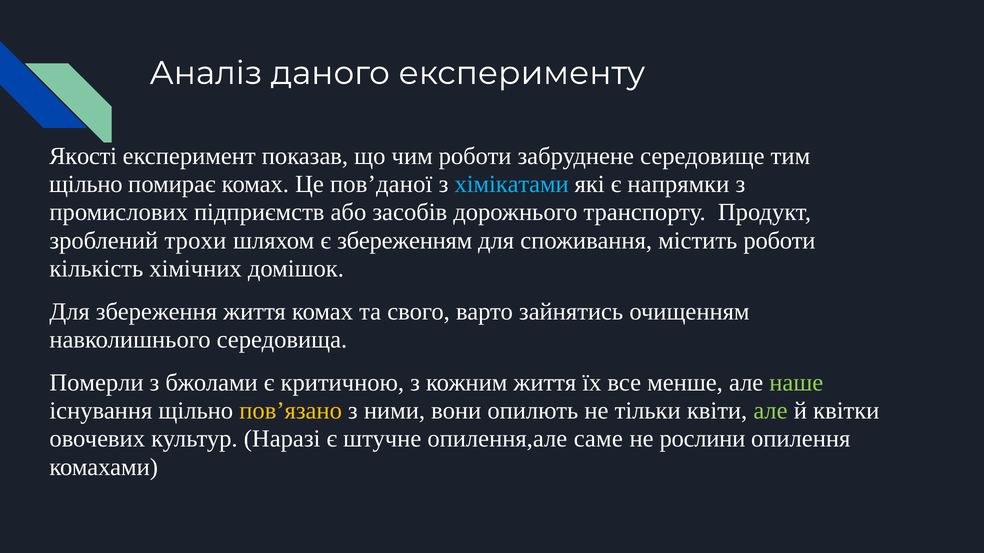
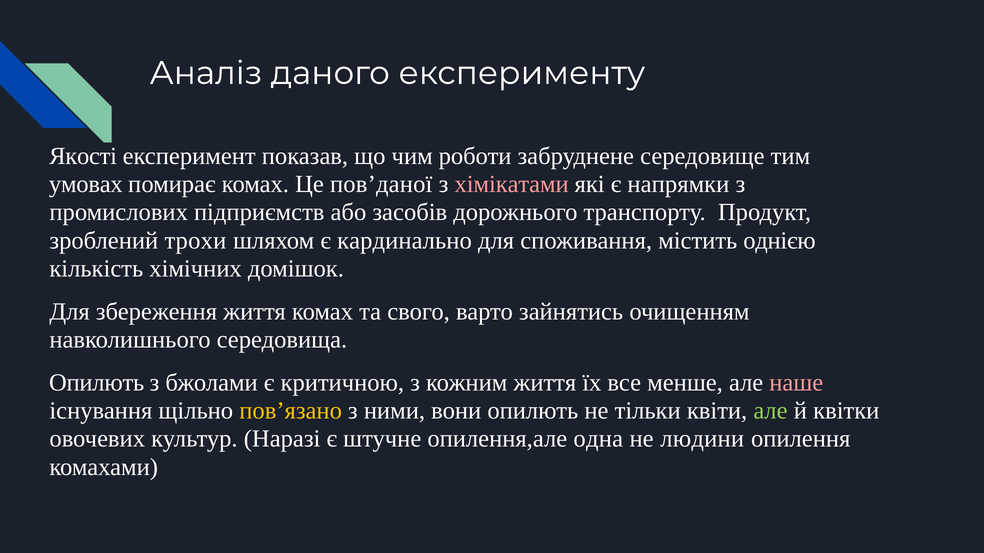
щільно: щільно -> умовах (86, 184)
хімікатами colour: light blue -> pink (512, 184)
збереженням: збереженням -> кардинально (405, 241)
містить роботи: роботи -> однією (779, 241)
Померли: Померли -> Опилють (97, 383)
наше colour: light green -> pink (796, 383)
саме: саме -> одна (598, 439)
рослини: рослини -> людини (702, 439)
